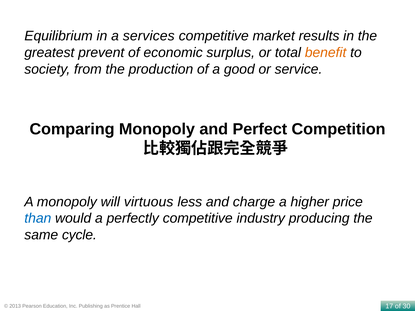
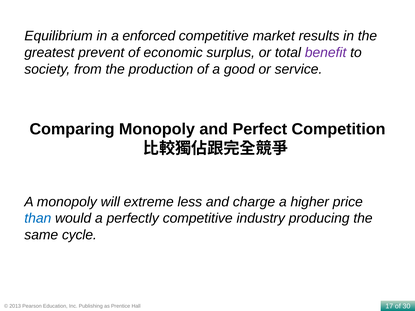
services: services -> enforced (149, 36)
benefit colour: orange -> purple (326, 53)
virtuous: virtuous -> extreme (149, 202)
